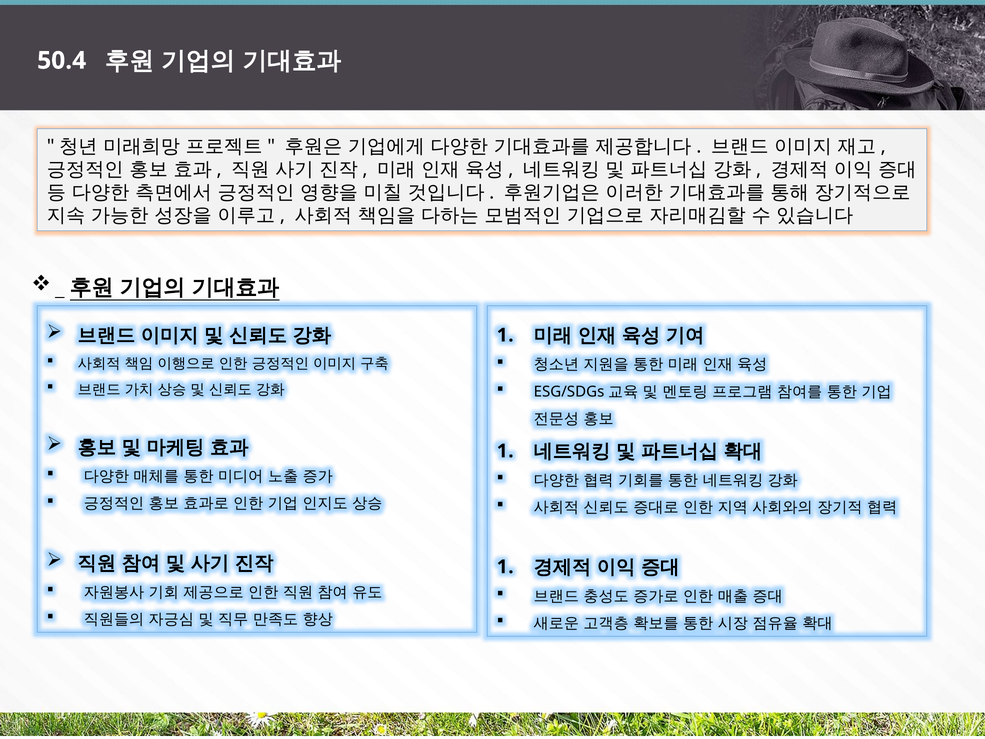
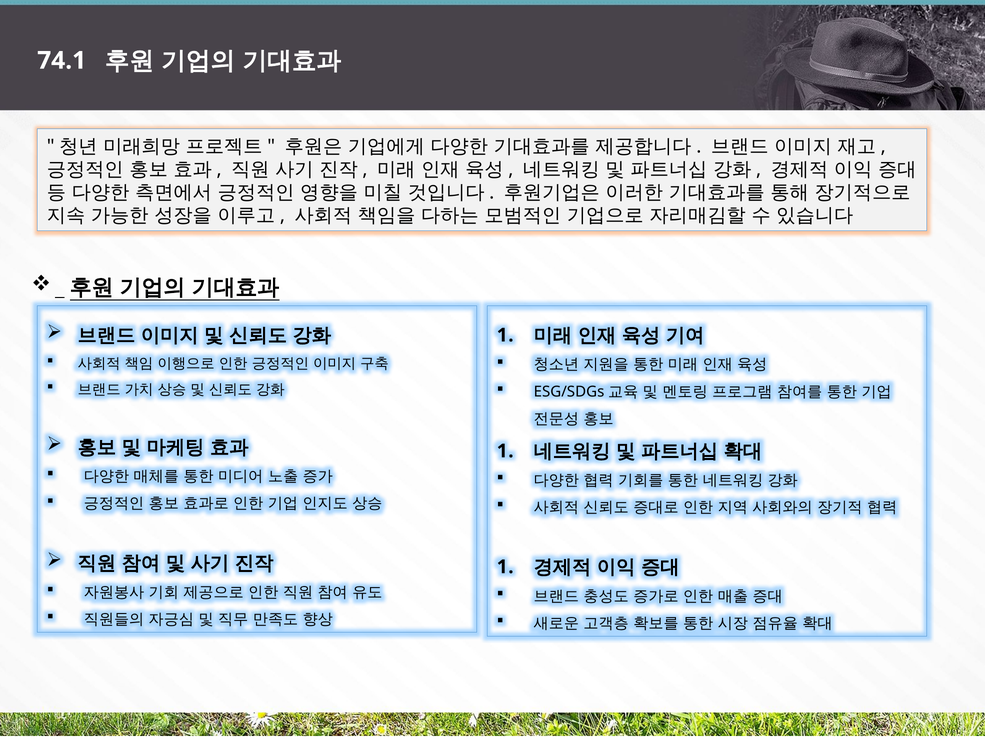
50.4: 50.4 -> 74.1 (62, 61)
